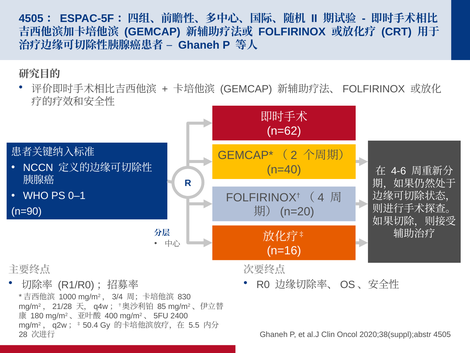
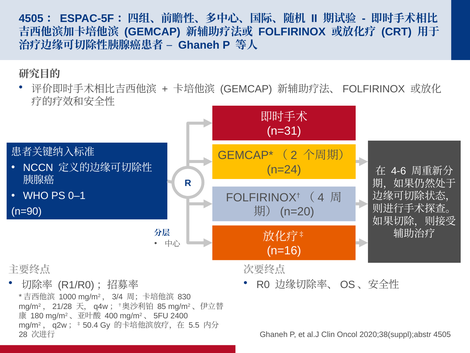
n=62: n=62 -> n=31 (284, 131)
n=40: n=40 -> n=24 (284, 169)
